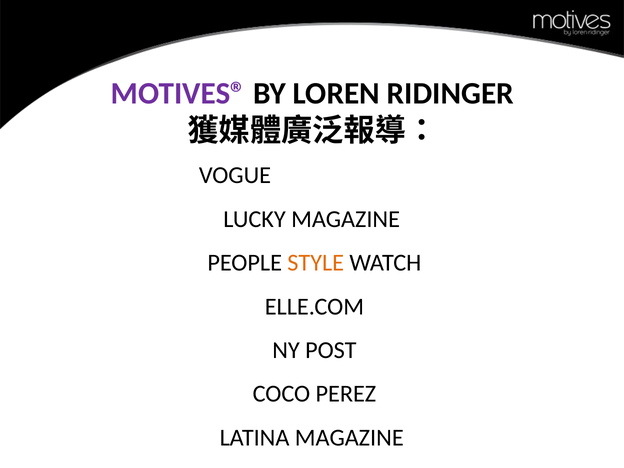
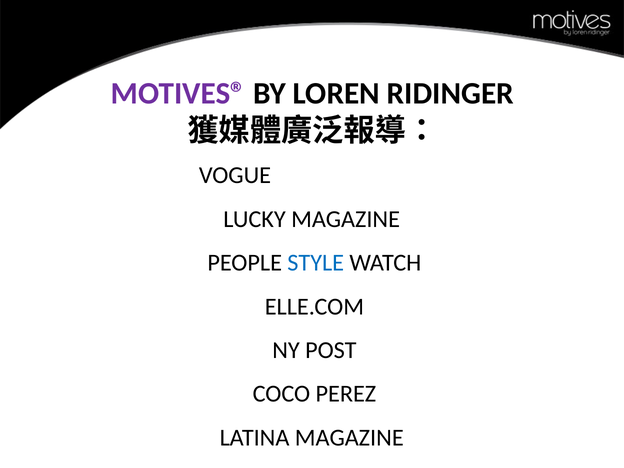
STYLE colour: orange -> blue (316, 263)
